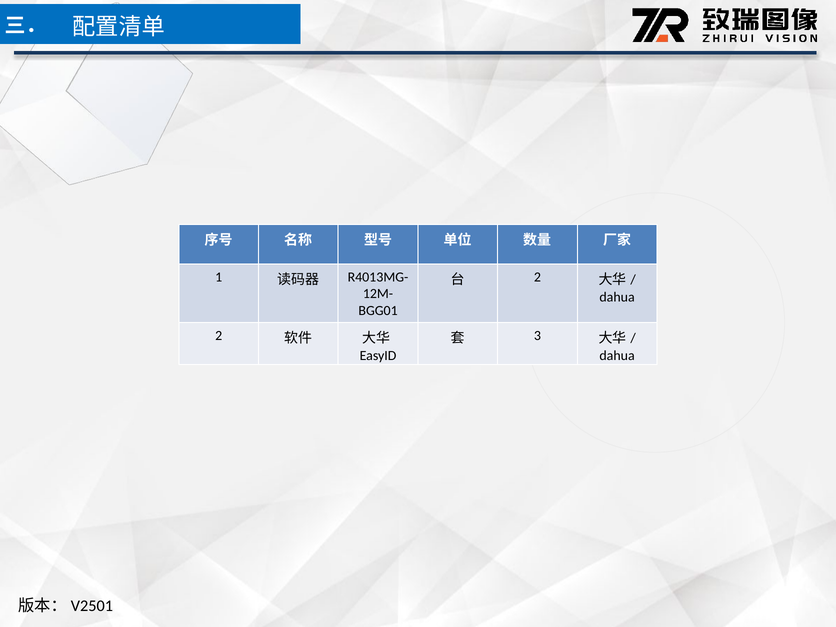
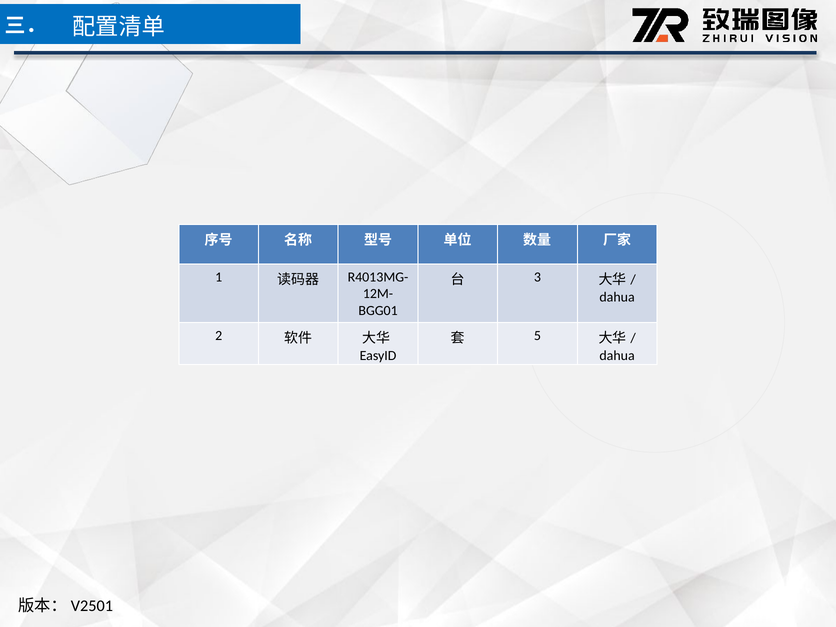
2: 2 -> 3 (537, 277)
3: 3 -> 5 (537, 335)
